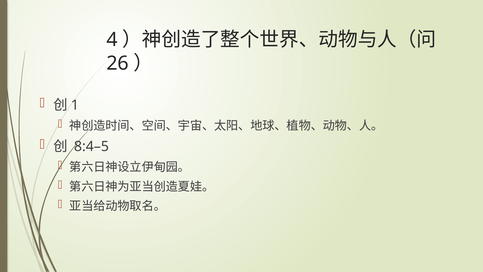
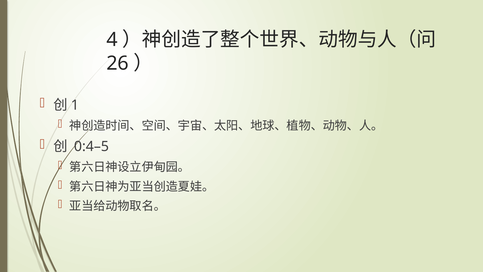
8:4–5: 8:4–5 -> 0:4–5 (91, 146)
